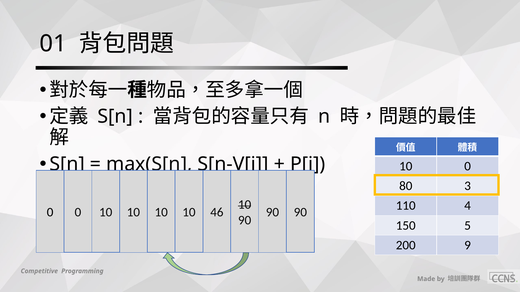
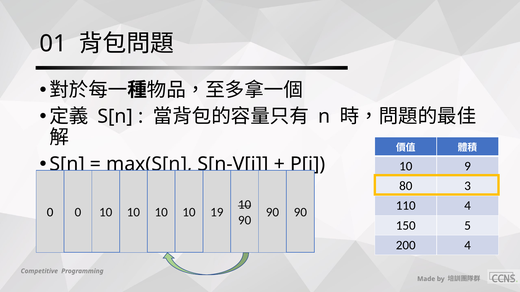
10 0: 0 -> 9 (468, 166)
46: 46 -> 19 (217, 213)
200 9: 9 -> 4 (468, 246)
